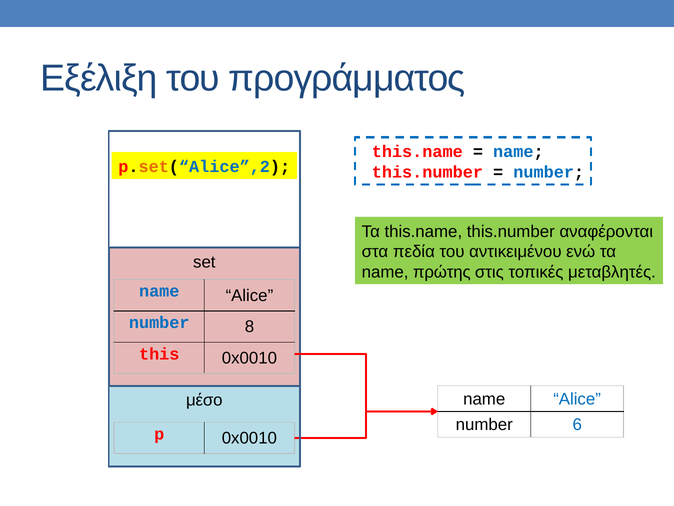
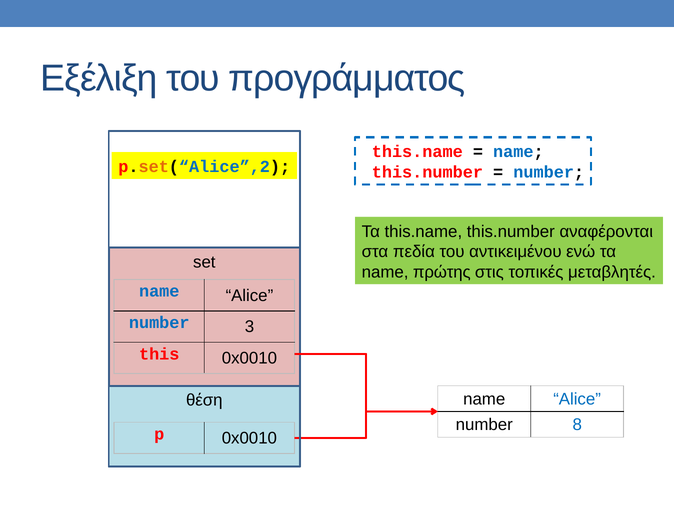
8: 8 -> 3 (249, 327)
μέσο: μέσο -> θέση (204, 400)
6: 6 -> 8 (577, 424)
